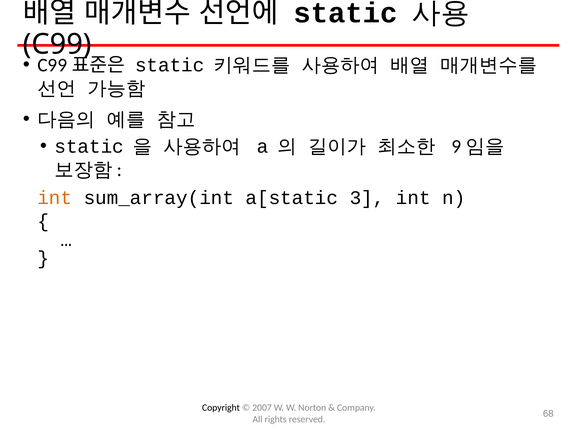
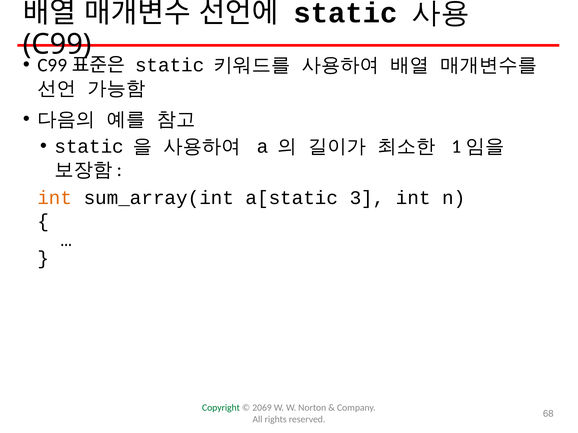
9: 9 -> 1 (456, 147)
Copyright colour: black -> green (221, 408)
2007: 2007 -> 2069 (262, 408)
